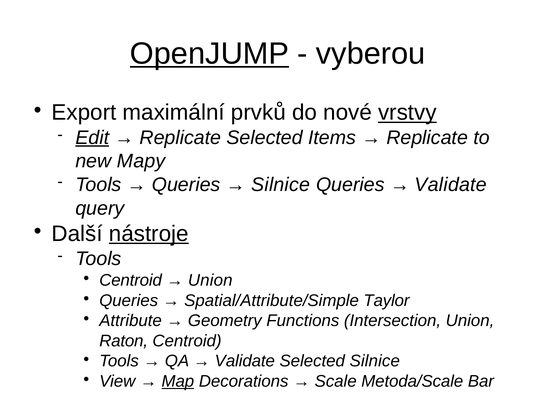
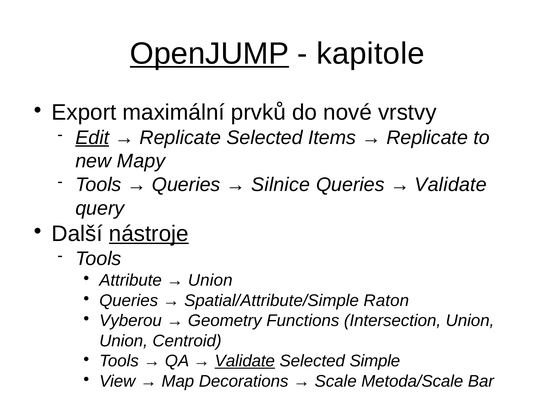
vyberou: vyberou -> kapitole (371, 54)
vrstvy underline: present -> none (407, 113)
Centroid: Centroid -> Attribute (131, 280)
Taylor: Taylor -> Raton (386, 301)
Attribute: Attribute -> Vyberou (131, 321)
Raton: Raton -> Union (124, 341)
Validate underline: none -> present (245, 361)
Selected Silnice: Silnice -> Simple (375, 361)
Map underline: present -> none (178, 381)
